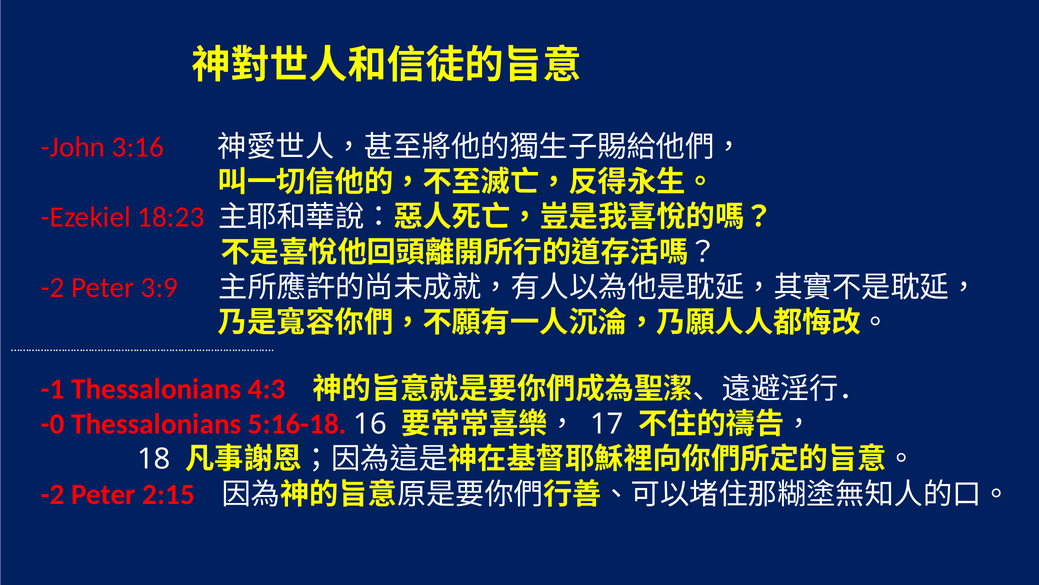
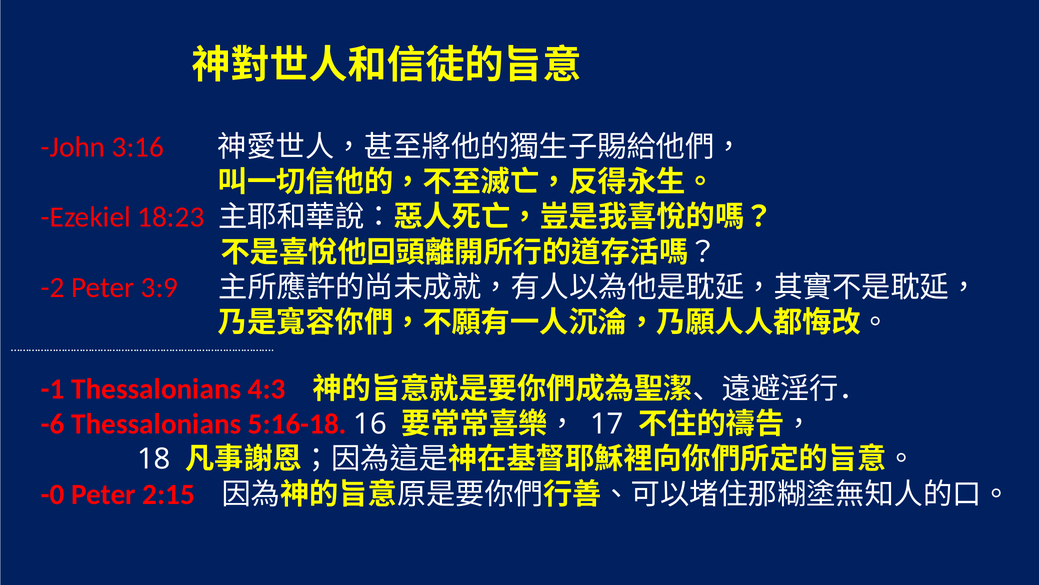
-0: -0 -> -6 (53, 424)
-2: -2 -> -0 (53, 494)
